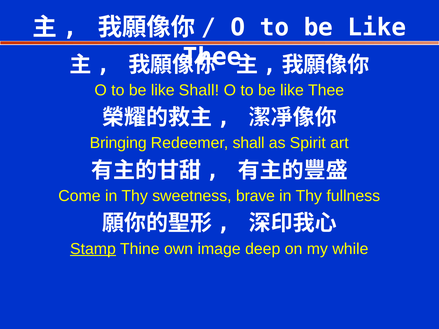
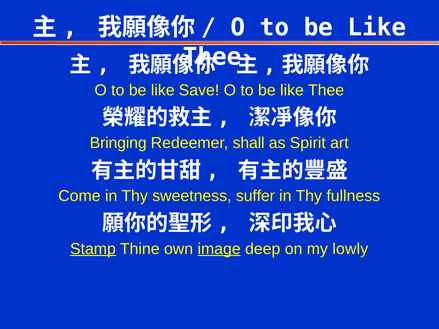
like Shall: Shall -> Save (199, 90)
brave: brave -> suffer (255, 196)
image underline: none -> present (219, 249)
while: while -> lowly (350, 249)
